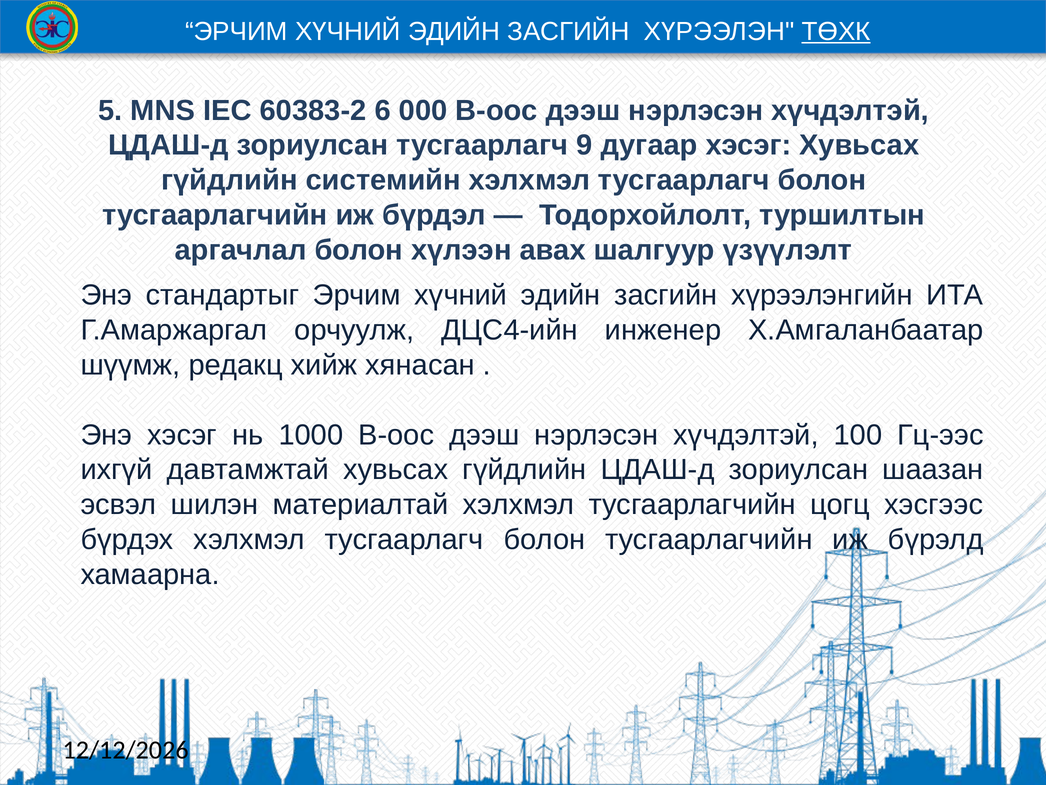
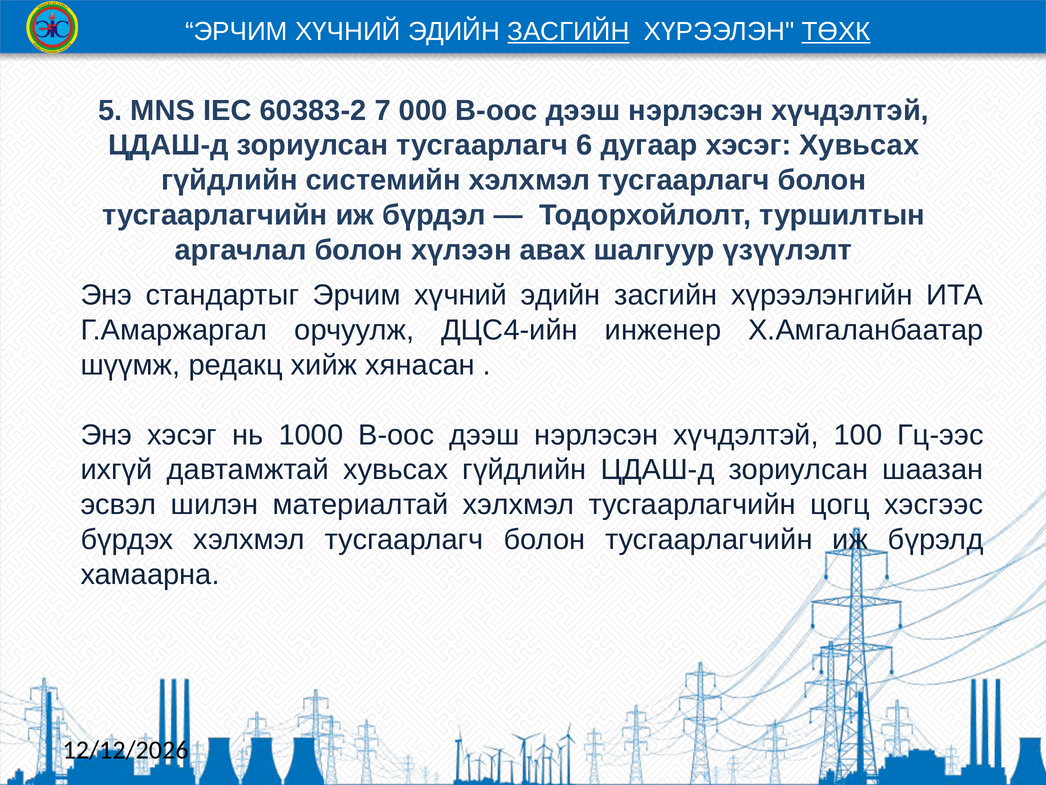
ЗАСГИЙН underline: none -> present (568, 31)
6: 6 -> 7 (383, 110)
9: 9 -> 6 (584, 145)
